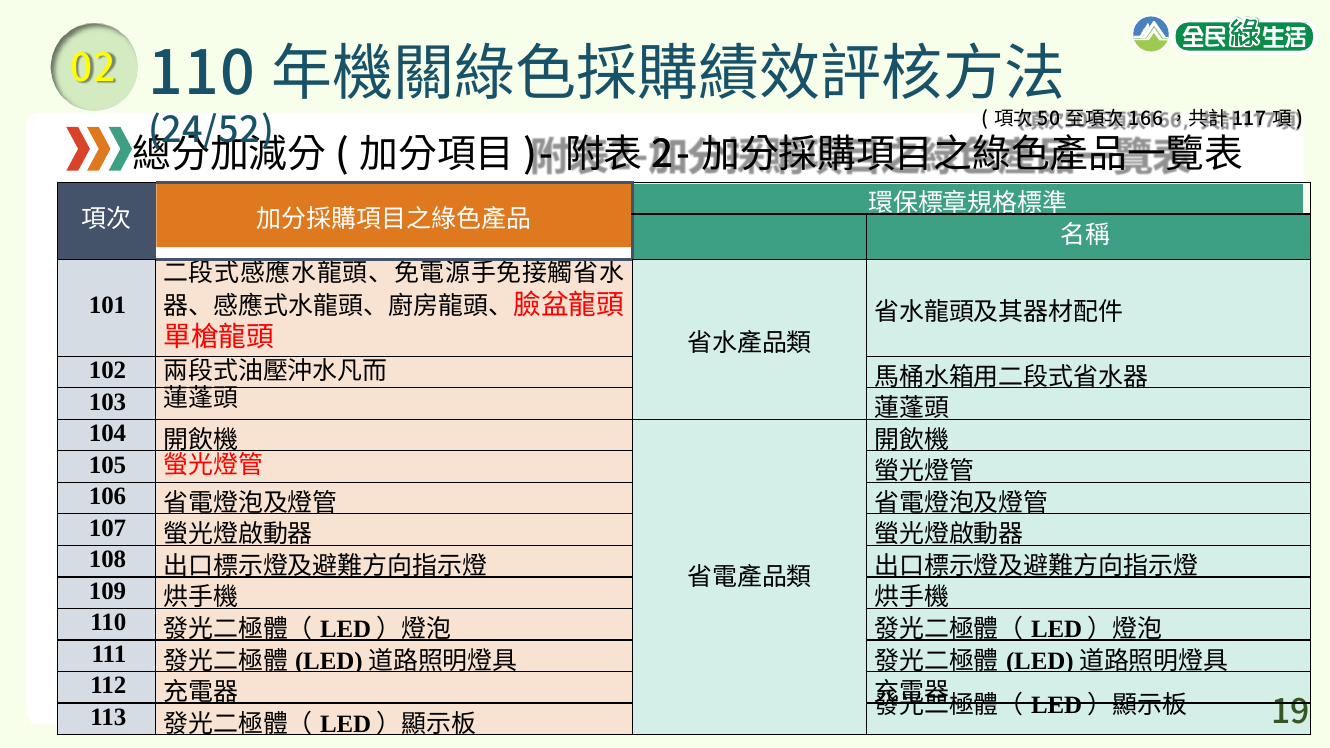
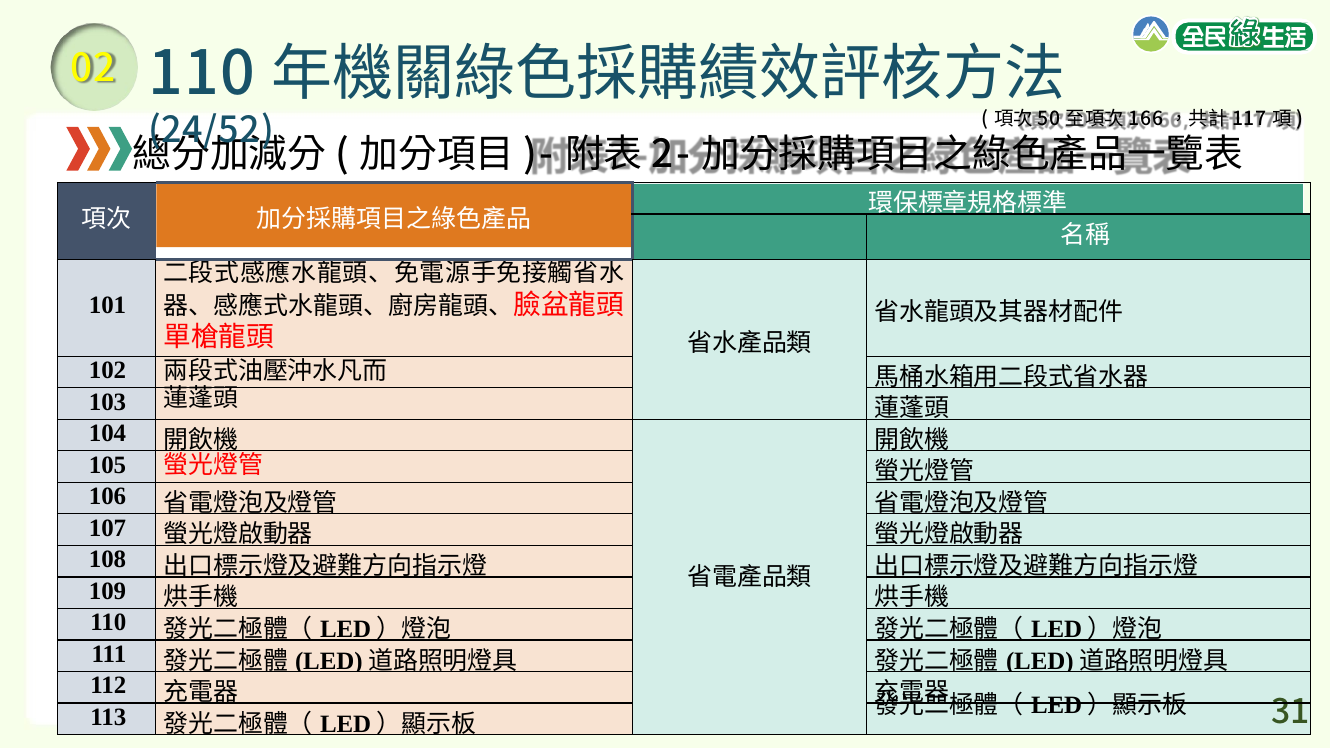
19: 19 -> 31 (1290, 712)
